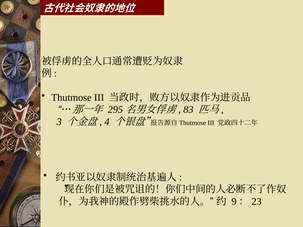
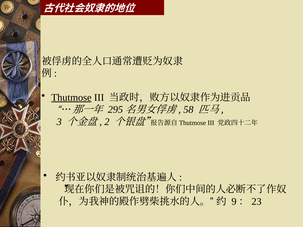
Thutmose underline: none -> present (71, 98)
83: 83 -> 58 (188, 110)
4: 4 -> 2 (107, 122)
